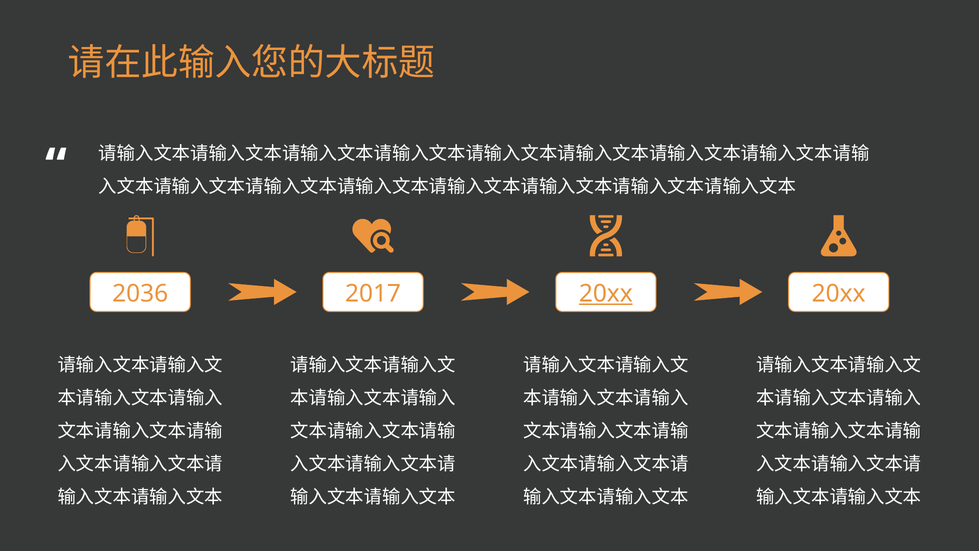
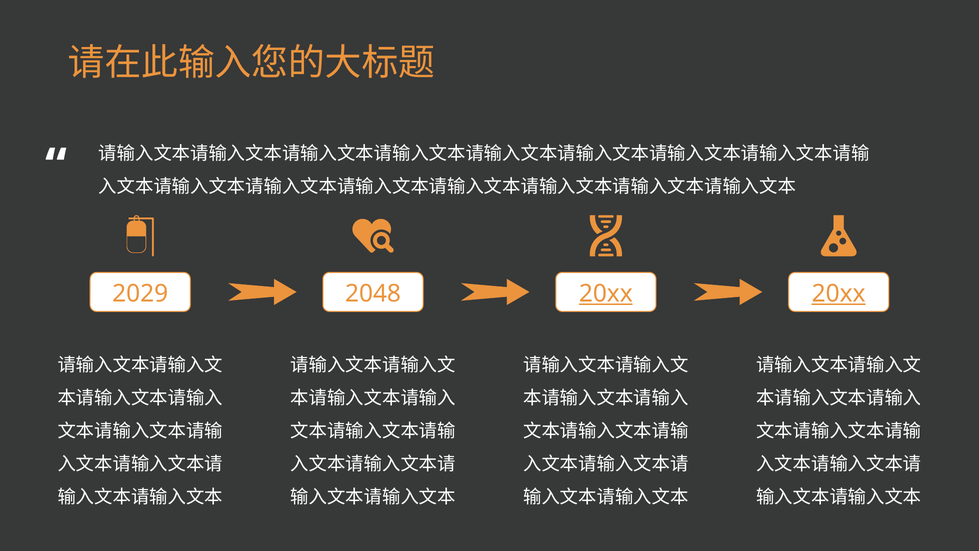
2036: 2036 -> 2029 (140, 293)
2017: 2017 -> 2048 (373, 293)
20xx underline: none -> present (839, 293)
